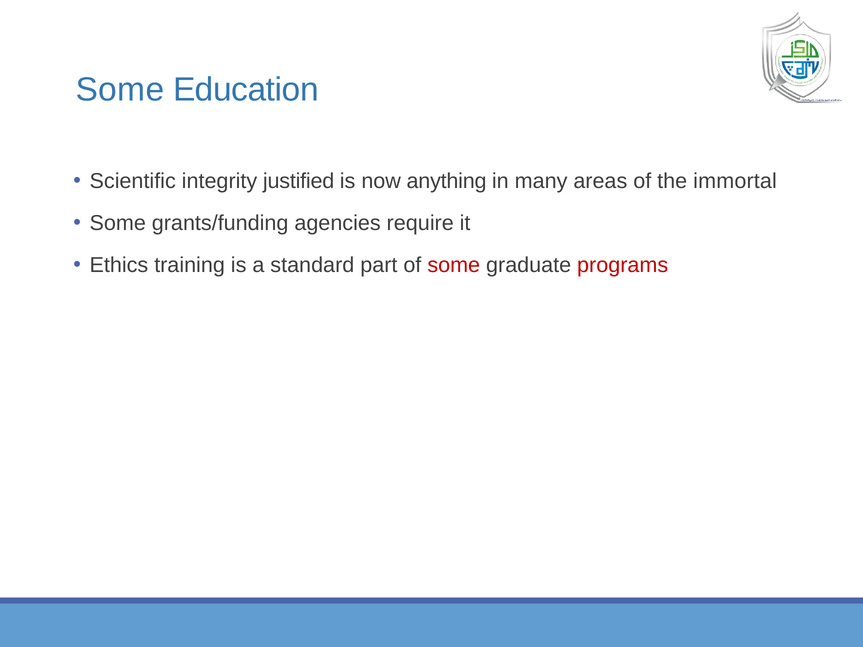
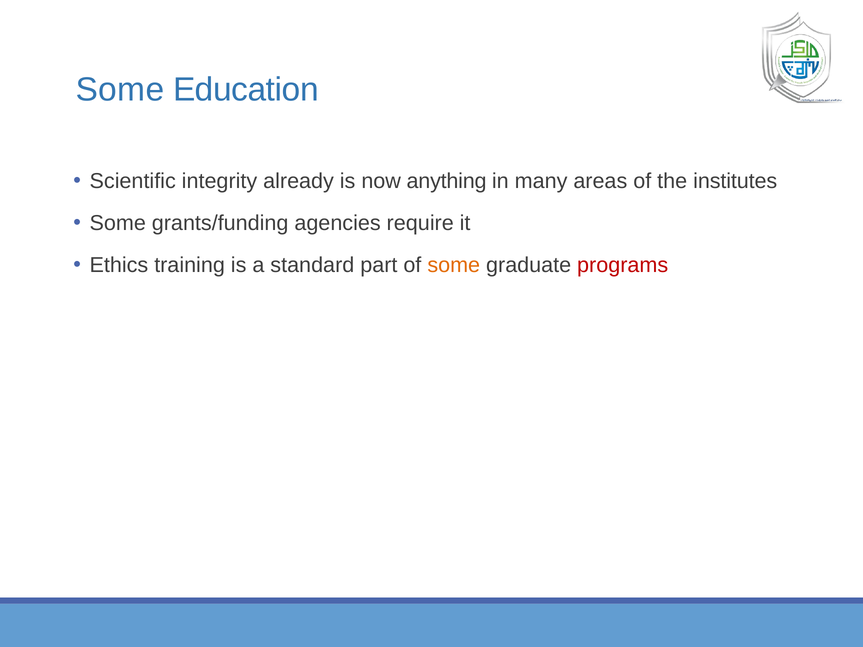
justified: justified -> already (299, 181)
immortal: immortal -> institutes (735, 181)
some colour: red -> orange (454, 265)
